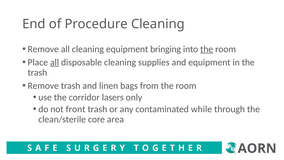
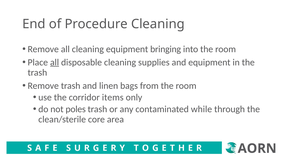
the underline: present -> none (207, 49)
lasers: lasers -> items (113, 97)
front: front -> poles (76, 109)
